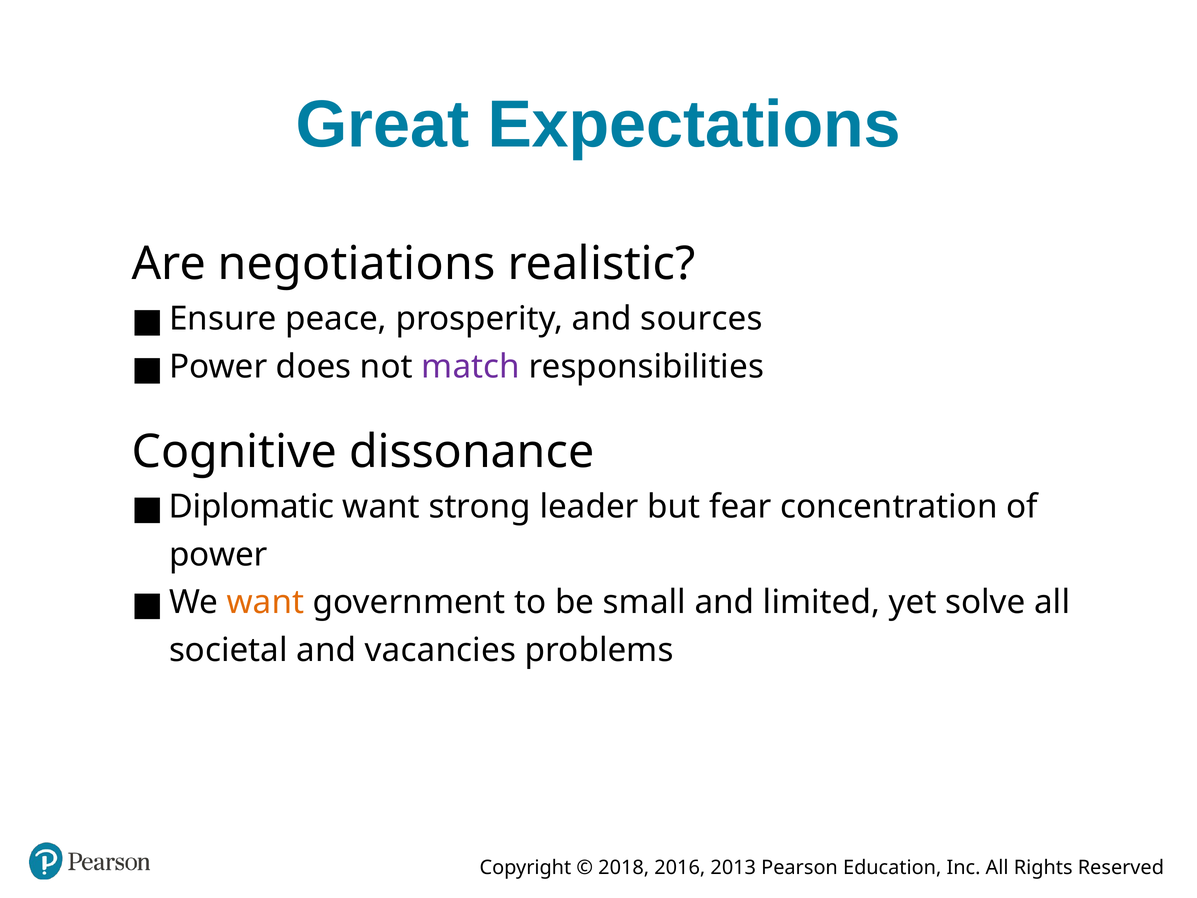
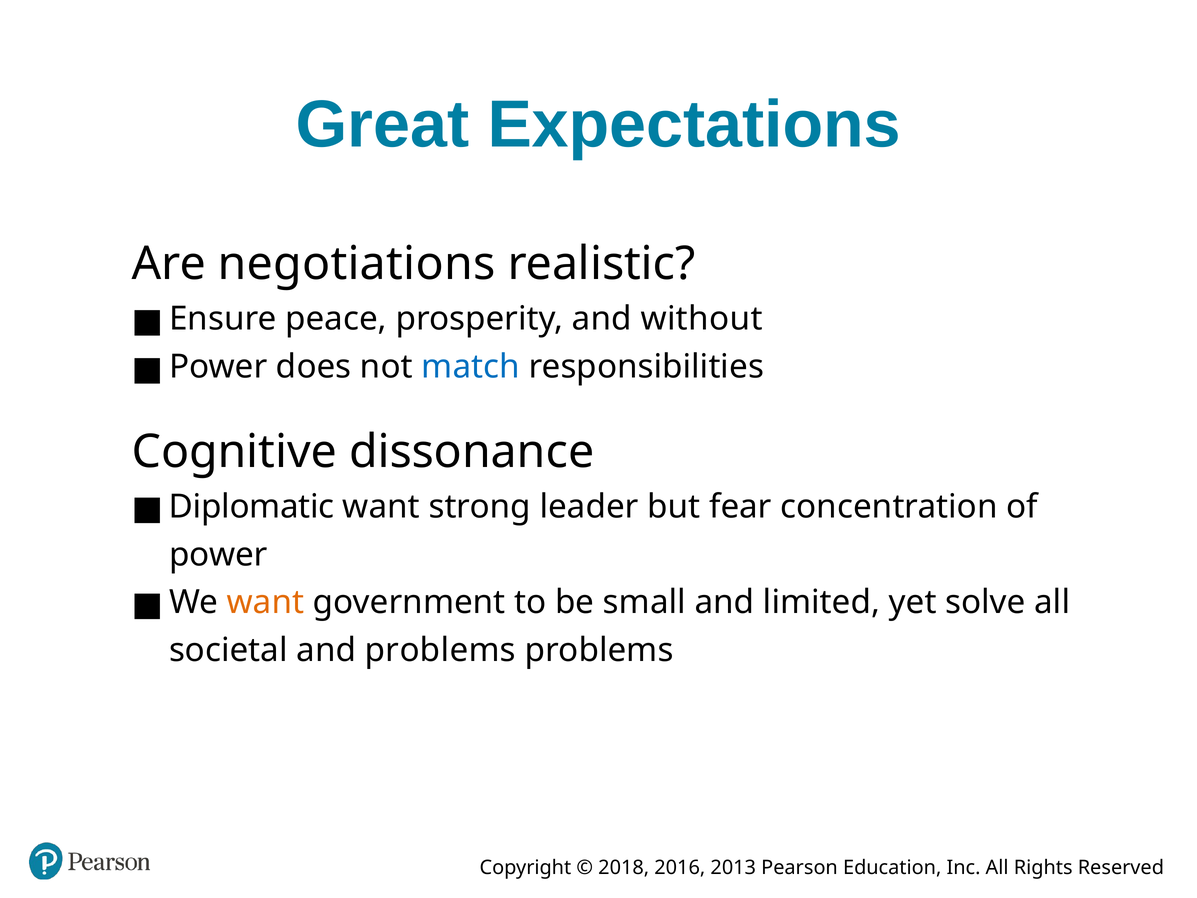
sources: sources -> without (702, 319)
match colour: purple -> blue (471, 367)
and vacancies: vacancies -> problems (440, 650)
